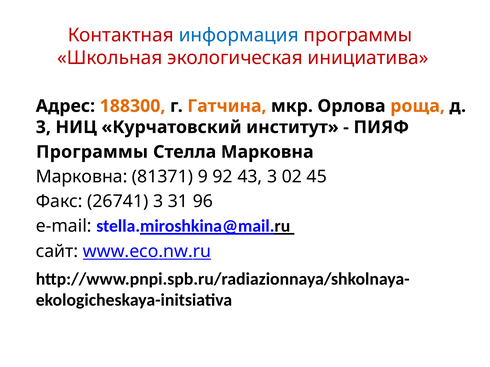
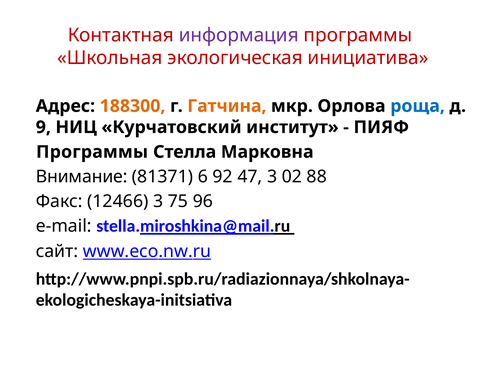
информация colour: blue -> purple (239, 35)
роща colour: orange -> blue (418, 106)
3: 3 -> 9 (43, 127)
Марковна: Марковна -> Внимание (82, 177)
9: 9 -> 6 (203, 177)
43: 43 -> 47 (250, 177)
45: 45 -> 88 (317, 177)
26741: 26741 -> 12466 (118, 202)
31: 31 -> 75 (178, 202)
